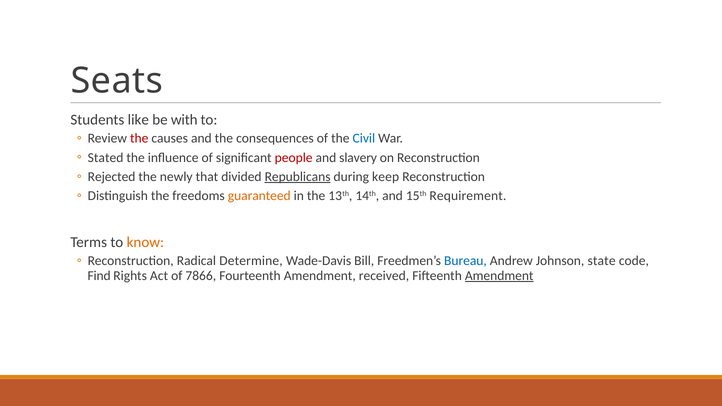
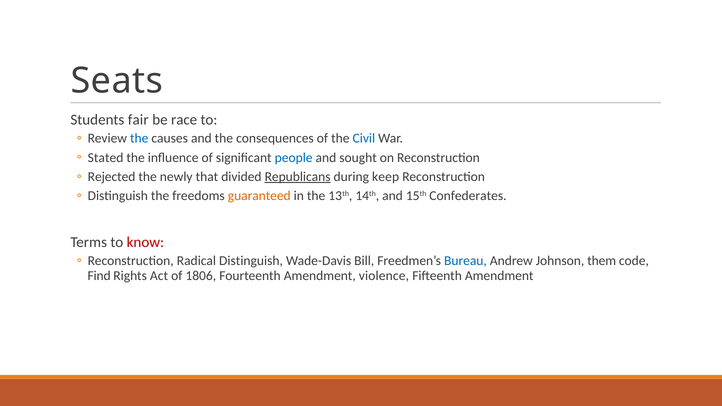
like: like -> fair (138, 120)
with: with -> race (184, 120)
the colour: red -> blue (139, 139)
people colour: red -> blue (294, 158)
slavery: slavery -> sought (358, 158)
Requirement: Requirement -> Confederates (468, 196)
know colour: orange -> red (145, 243)
Radical Determine: Determine -> Distinguish (251, 261)
state: state -> them (602, 261)
7866: 7866 -> 1806 (201, 276)
received: received -> violence (384, 276)
Amendment underline: present -> none (499, 276)
